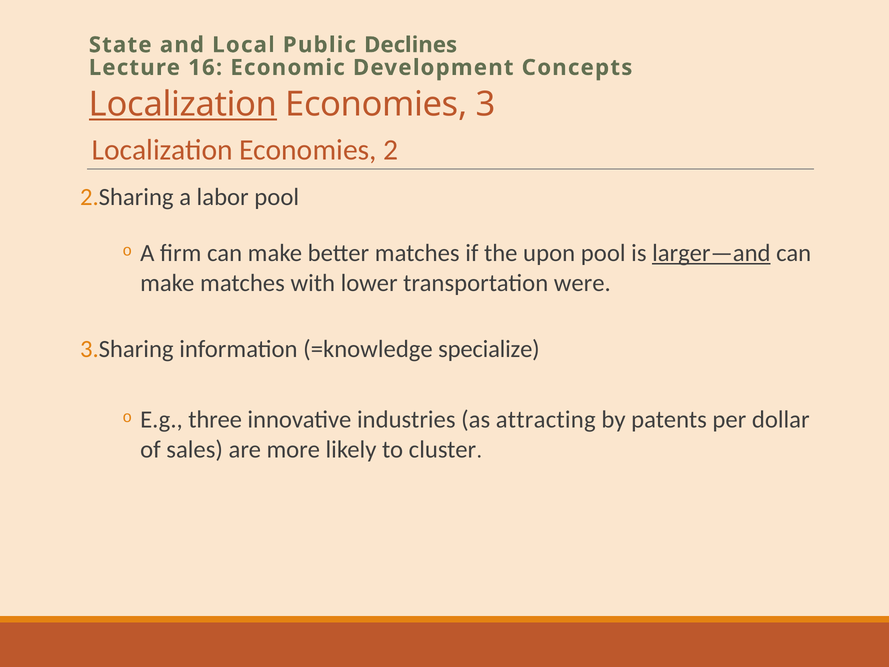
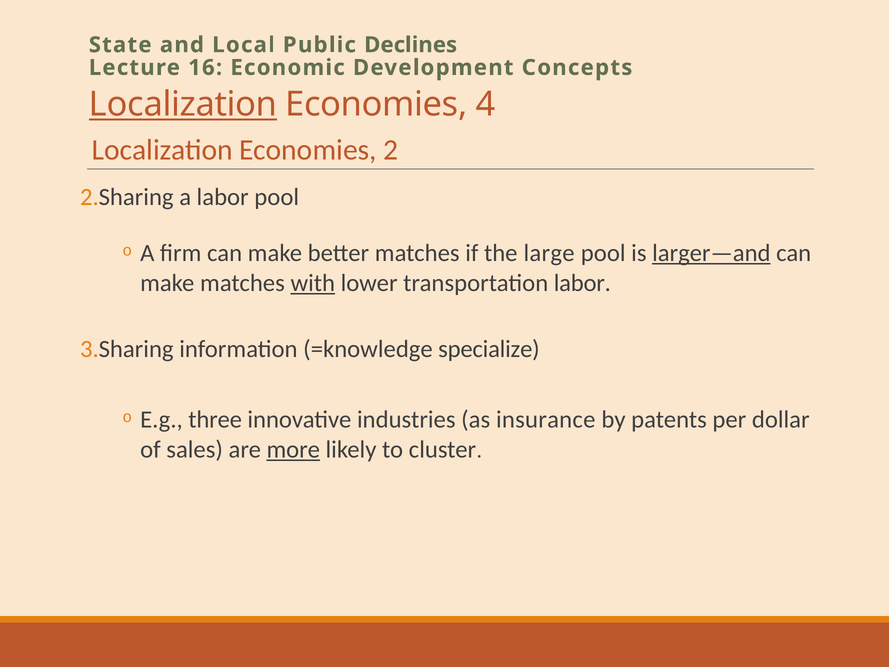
3: 3 -> 4 (486, 104)
upon: upon -> large (549, 253)
with underline: none -> present (313, 283)
transportation were: were -> labor (582, 283)
attracting: attracting -> insurance (546, 420)
more underline: none -> present (293, 449)
